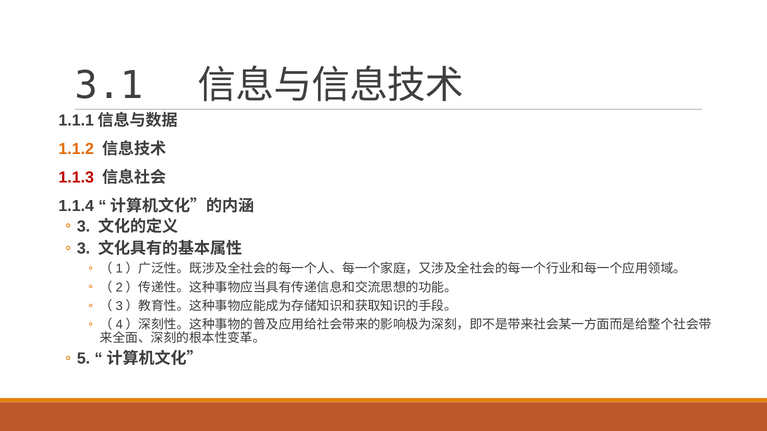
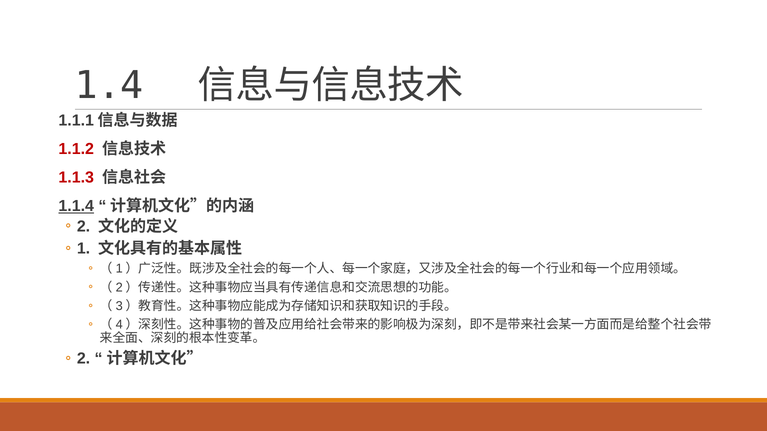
3.1: 3.1 -> 1.4 (109, 86)
1.1.2 colour: orange -> red (76, 149)
1.1.4 underline: none -> present (76, 206)
3: 3 -> 2 (84, 227)
3: 3 -> 1 (84, 249)
5: 5 -> 2 (84, 359)
